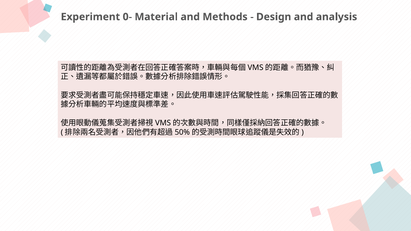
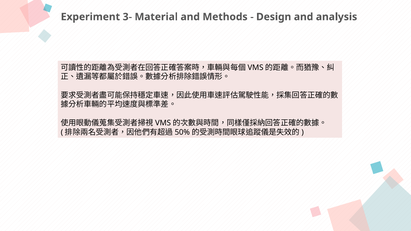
0-: 0- -> 3- (127, 17)
